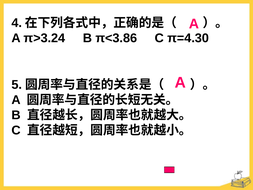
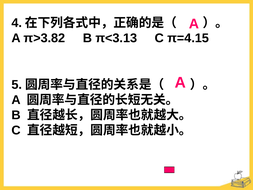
π>3.24: π>3.24 -> π>3.82 (44, 38)
π<3.86: π<3.86 -> π<3.13 (116, 38)
π=4.30: π=4.30 -> π=4.15 (188, 38)
